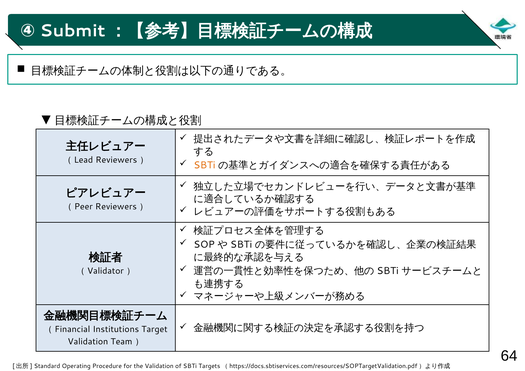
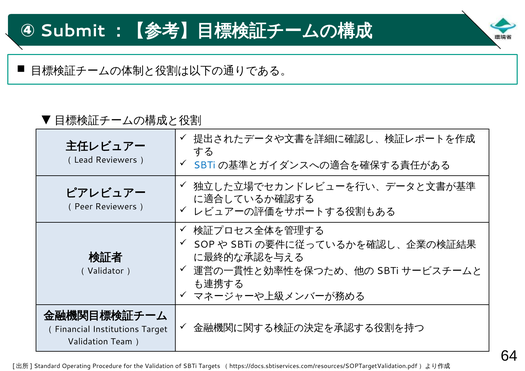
SBTi colour: orange -> blue (204, 165)
